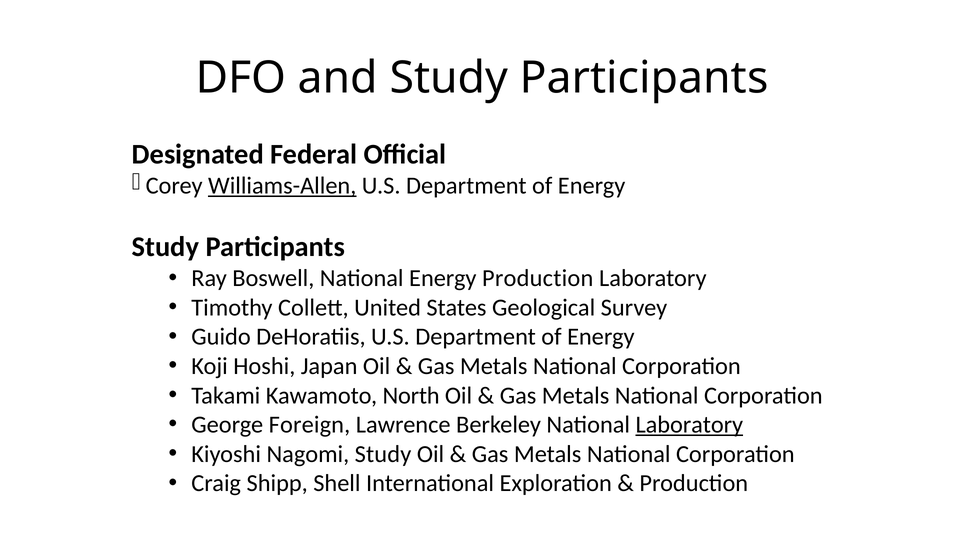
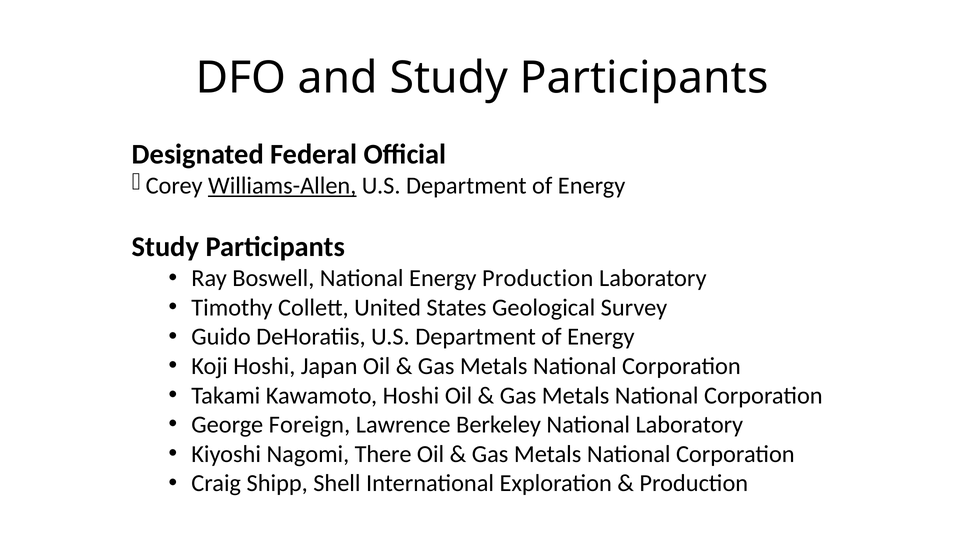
Kawamoto North: North -> Hoshi (411, 395)
Laboratory underline: present -> none (689, 424)
Nagomi Study: Study -> There (383, 454)
